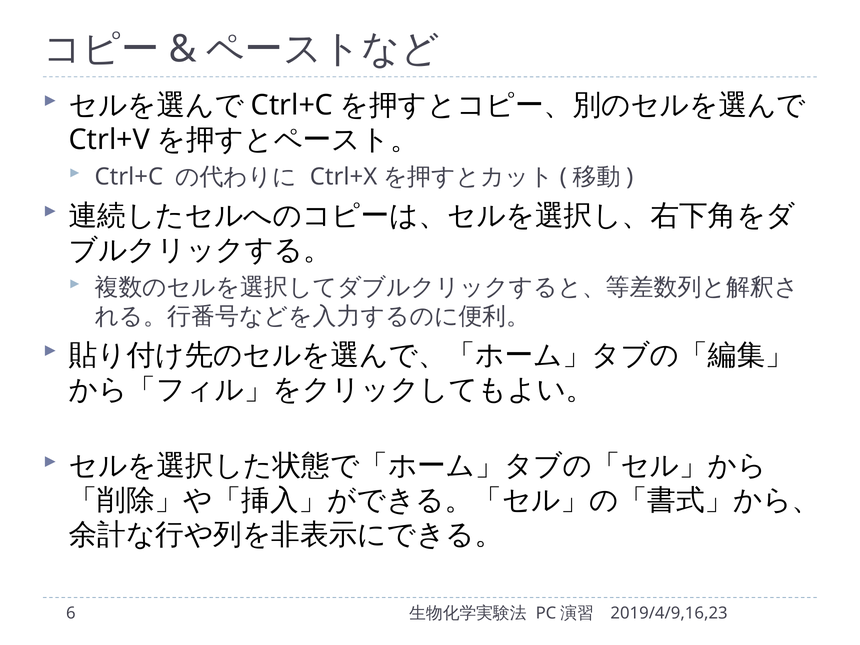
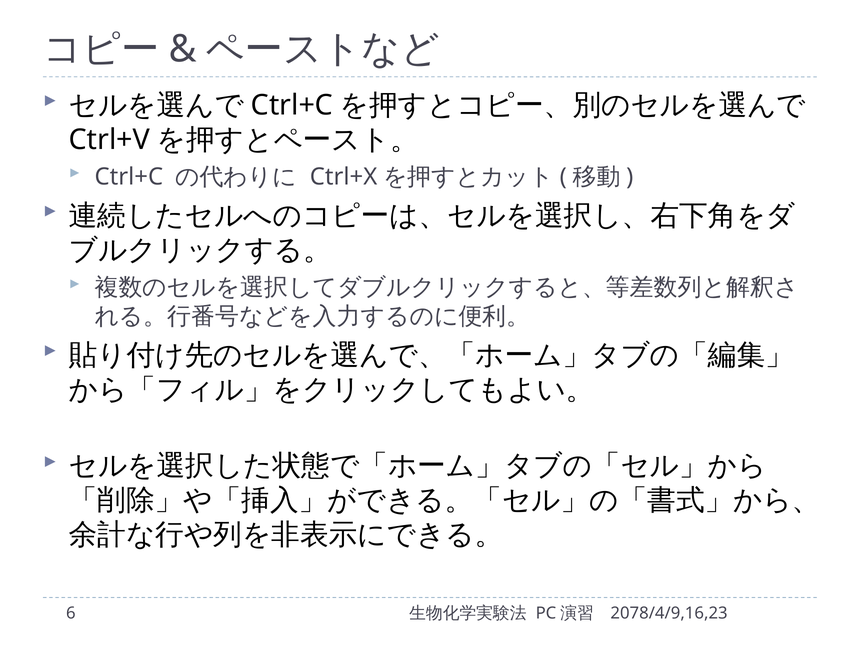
2019/4/9,16,23: 2019/4/9,16,23 -> 2078/4/9,16,23 (669, 613)
